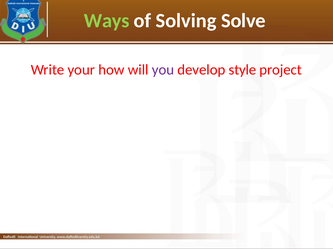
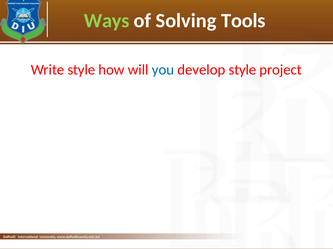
Solve: Solve -> Tools (243, 21)
Write your: your -> style (81, 70)
you colour: purple -> blue (163, 70)
